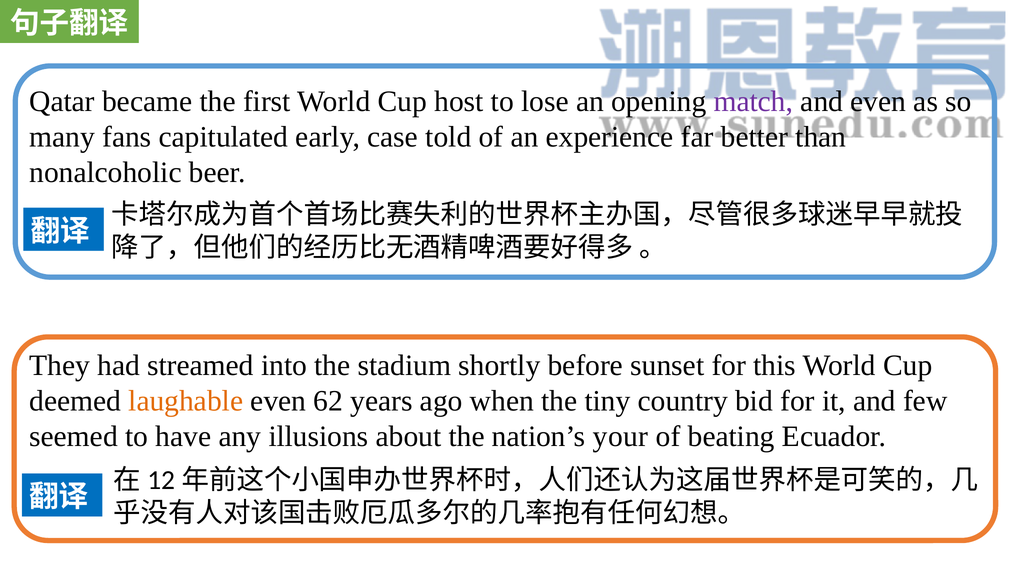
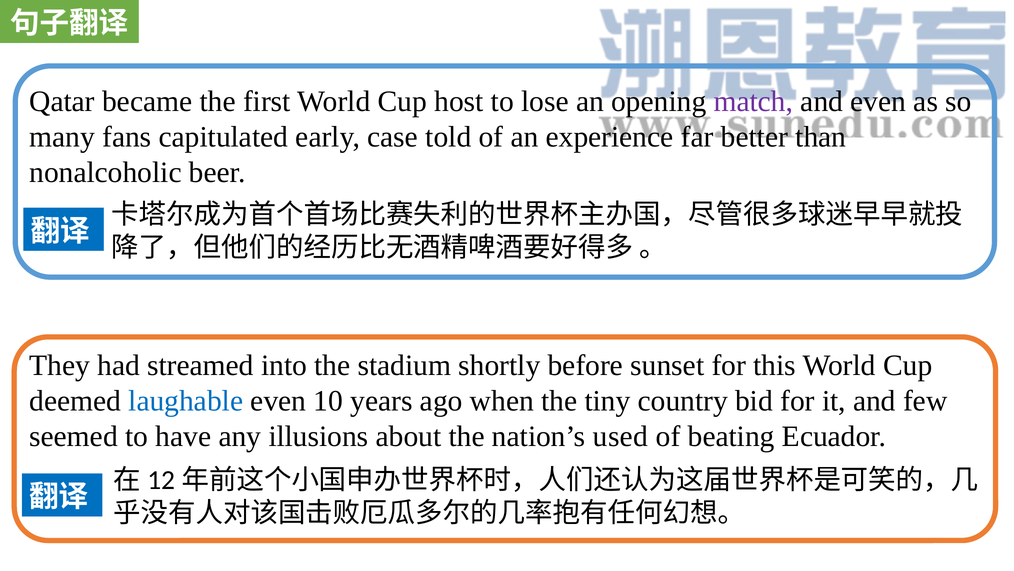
laughable colour: orange -> blue (186, 400)
62: 62 -> 10 (328, 400)
your: your -> used (621, 436)
